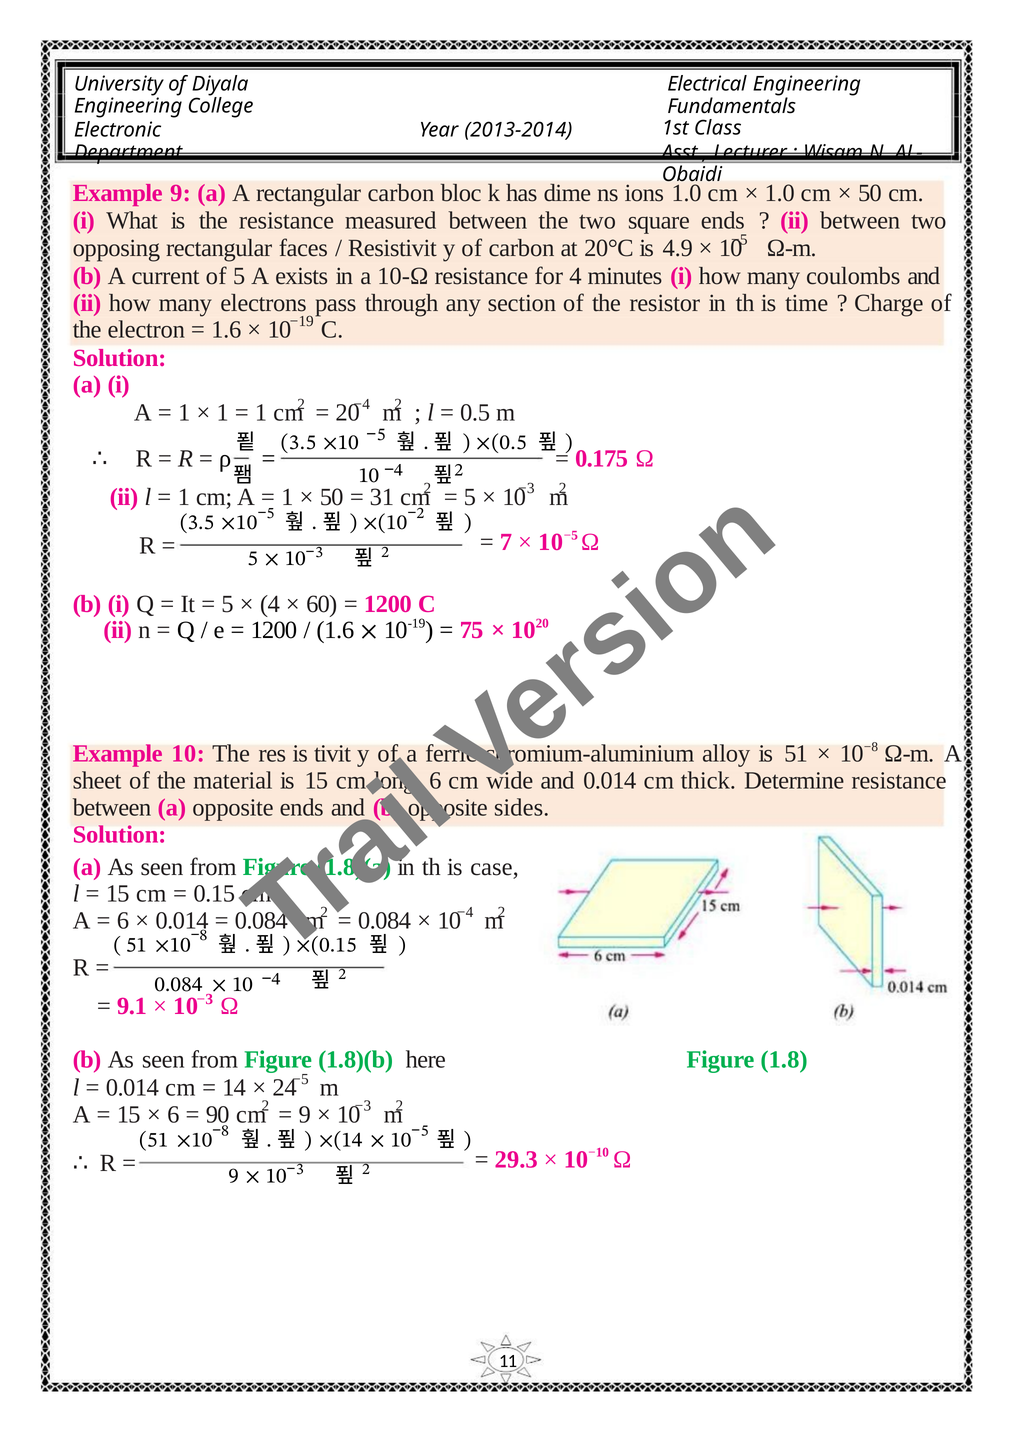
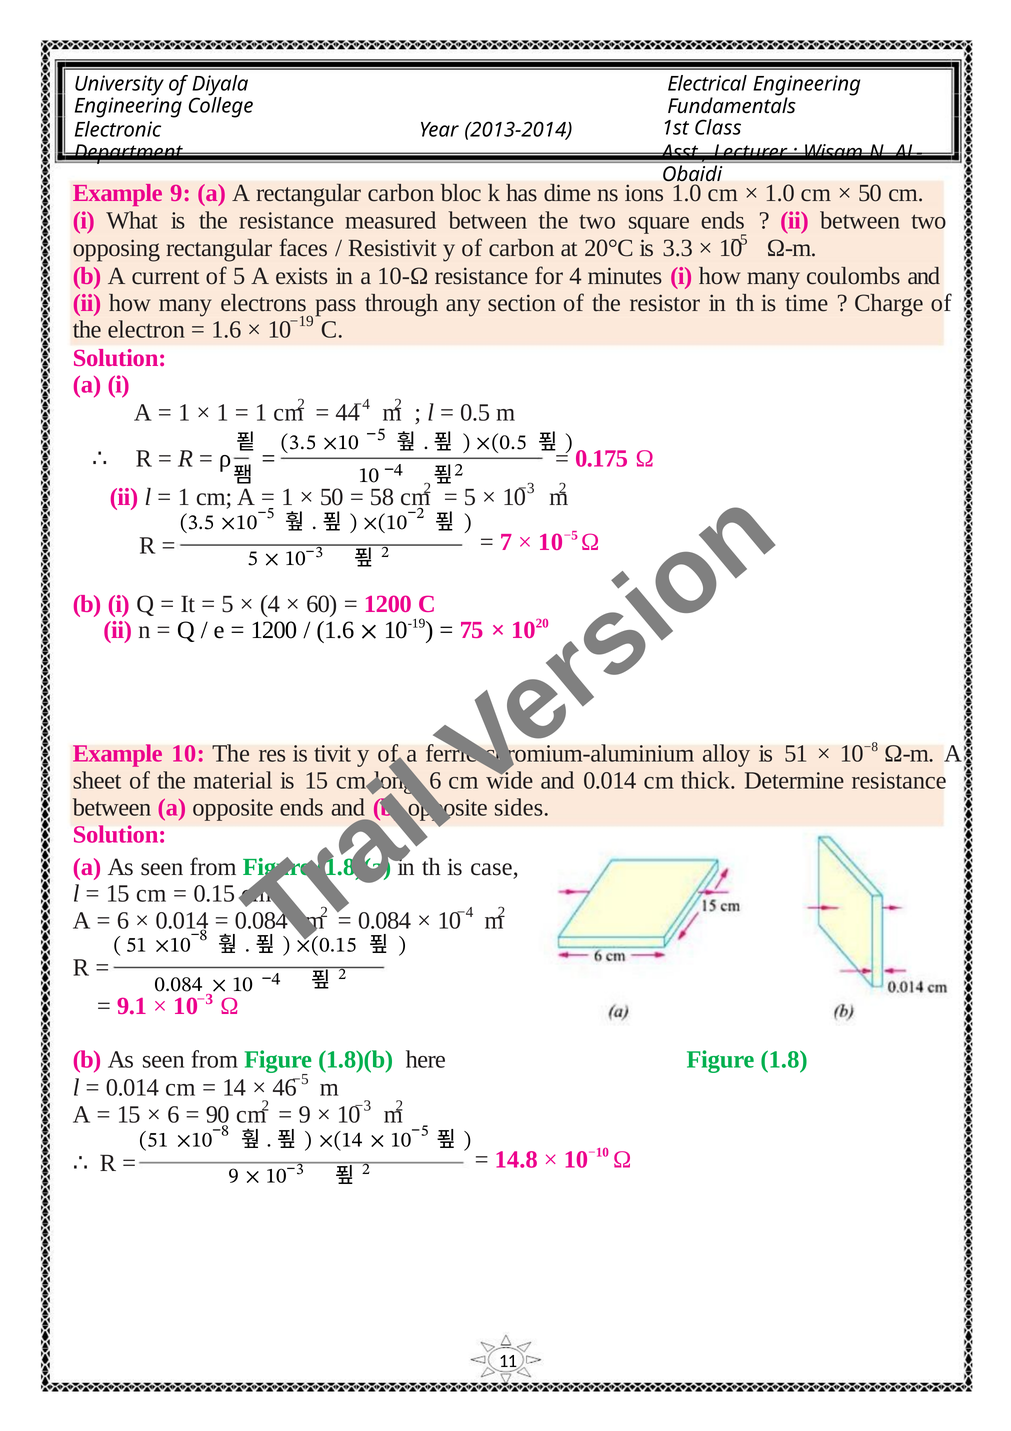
4.9: 4.9 -> 3.3 (678, 248)
20: 20 -> 44 (348, 413)
31: 31 -> 58 (382, 497)
24: 24 -> 46 (285, 1087)
29.3: 29.3 -> 14.8 (516, 1159)
